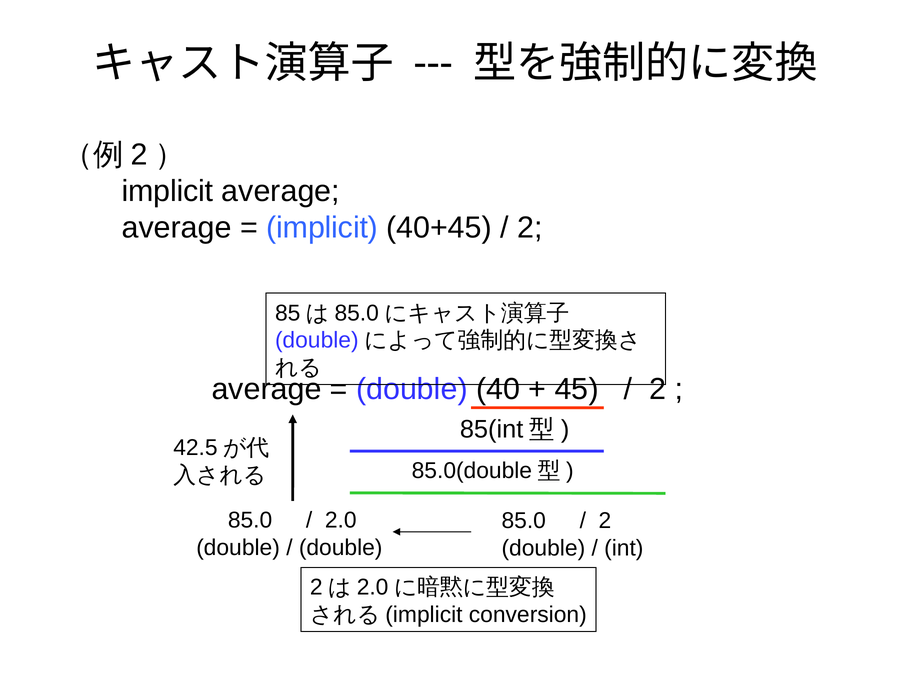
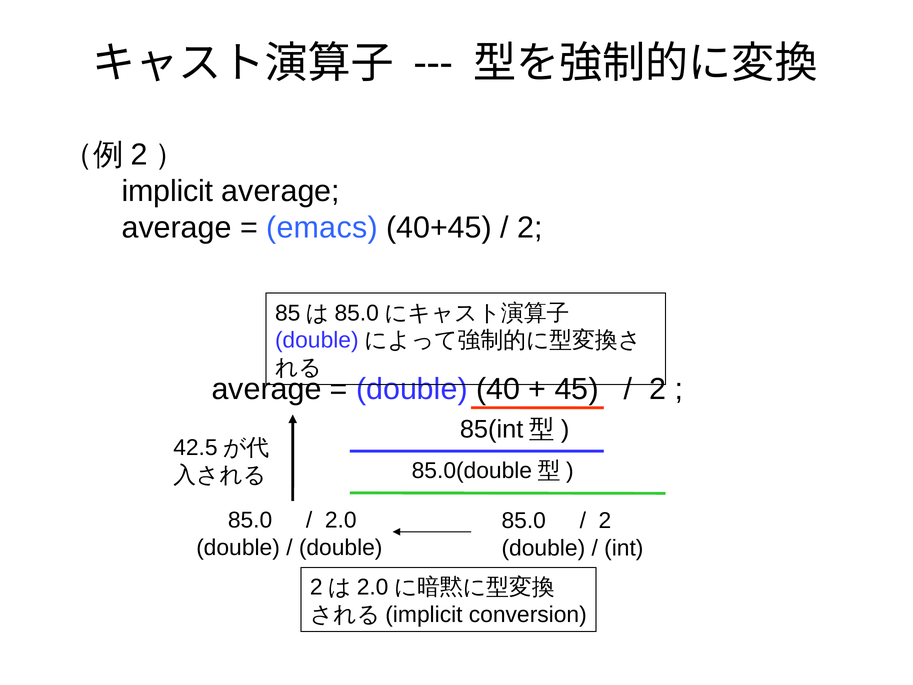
implicit: implicit -> emacs (322, 228)
